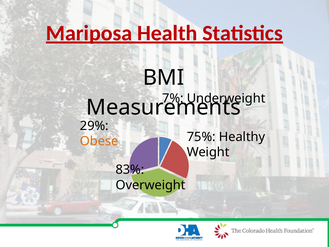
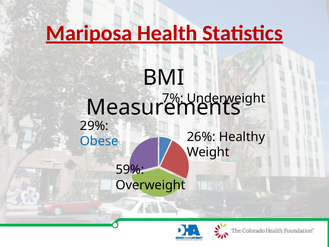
75%: 75% -> 26% (201, 137)
Obese colour: orange -> blue (99, 141)
83%: 83% -> 59% (130, 170)
